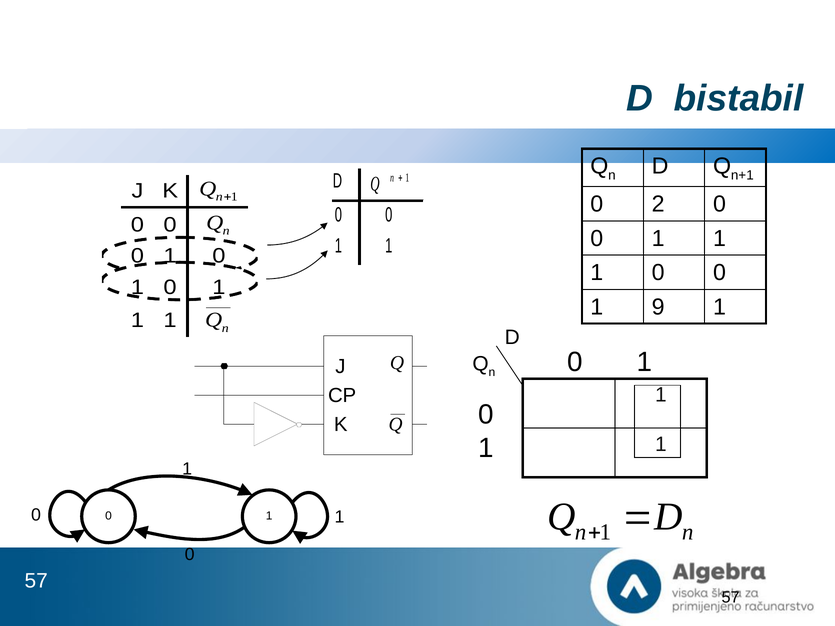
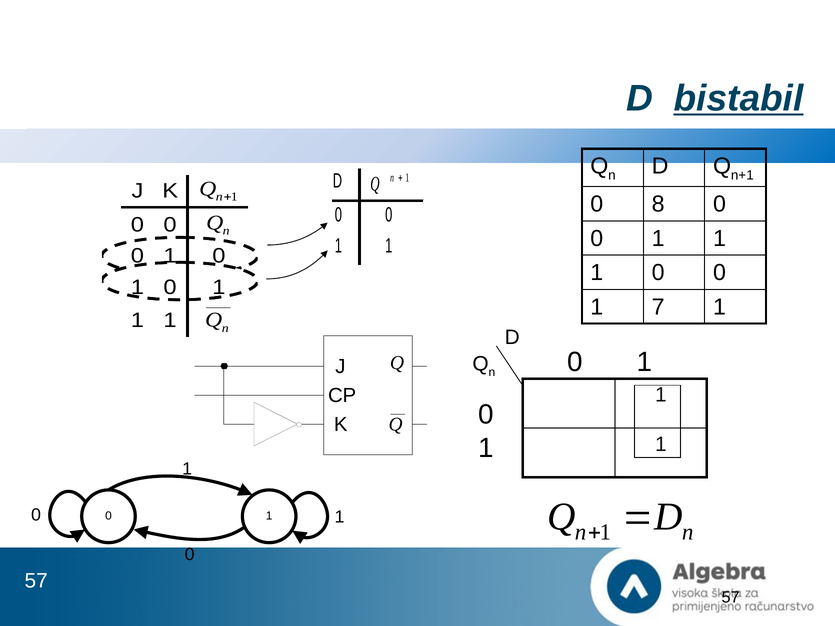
bistabil underline: none -> present (739, 99)
2: 2 -> 8 (658, 204)
9: 9 -> 7 (658, 307)
